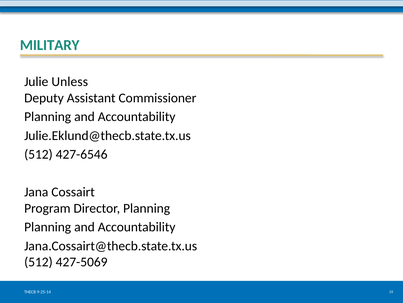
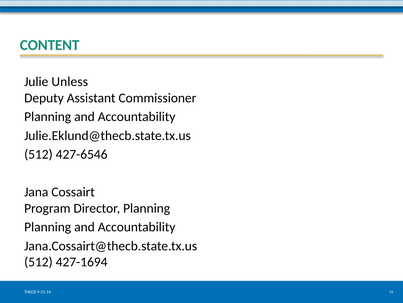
MILITARY: MILITARY -> CONTENT (50, 45)
427-5069: 427-5069 -> 427-1694 (82, 262)
